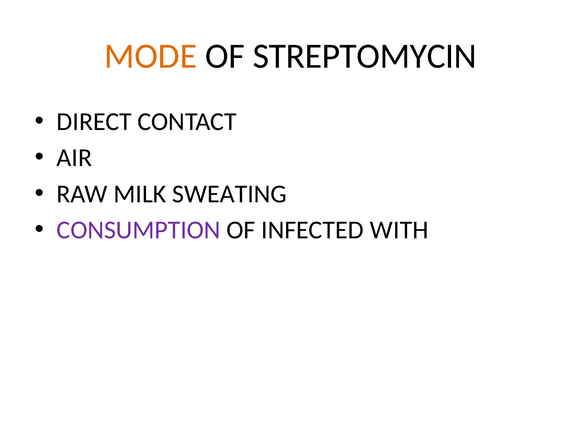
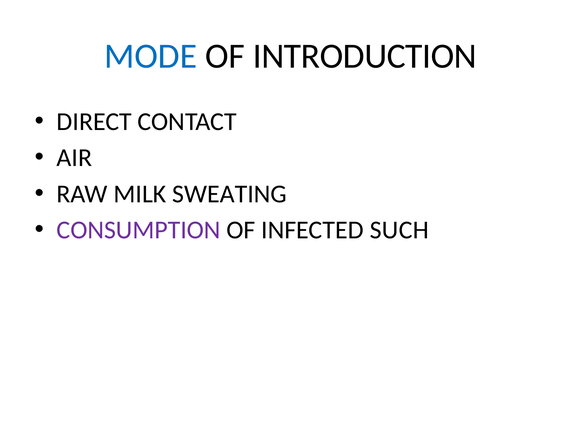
MODE colour: orange -> blue (151, 56)
STREPTOMYCIN: STREPTOMYCIN -> INTRODUCTION (365, 56)
WITH: WITH -> SUCH (399, 230)
